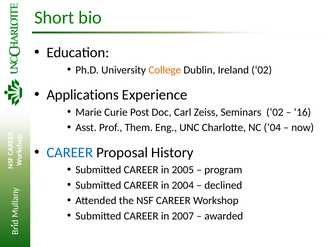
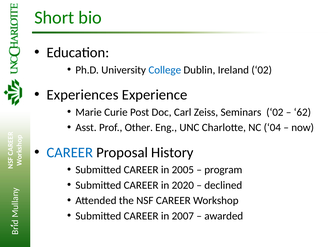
College colour: orange -> blue (165, 70)
Applications: Applications -> Experiences (83, 95)
16: 16 -> 62 (302, 112)
Them: Them -> Other (139, 127)
2004: 2004 -> 2020 (183, 185)
